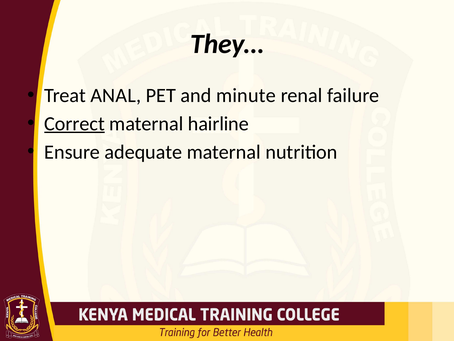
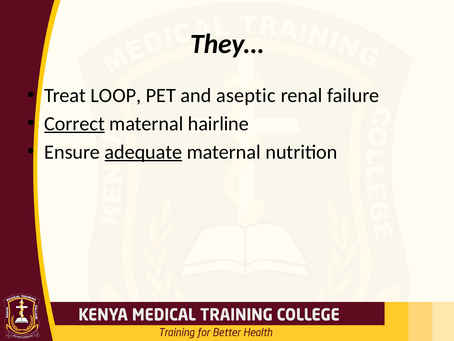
ANAL: ANAL -> LOOP (116, 95)
minute: minute -> aseptic (246, 95)
adequate underline: none -> present (143, 152)
